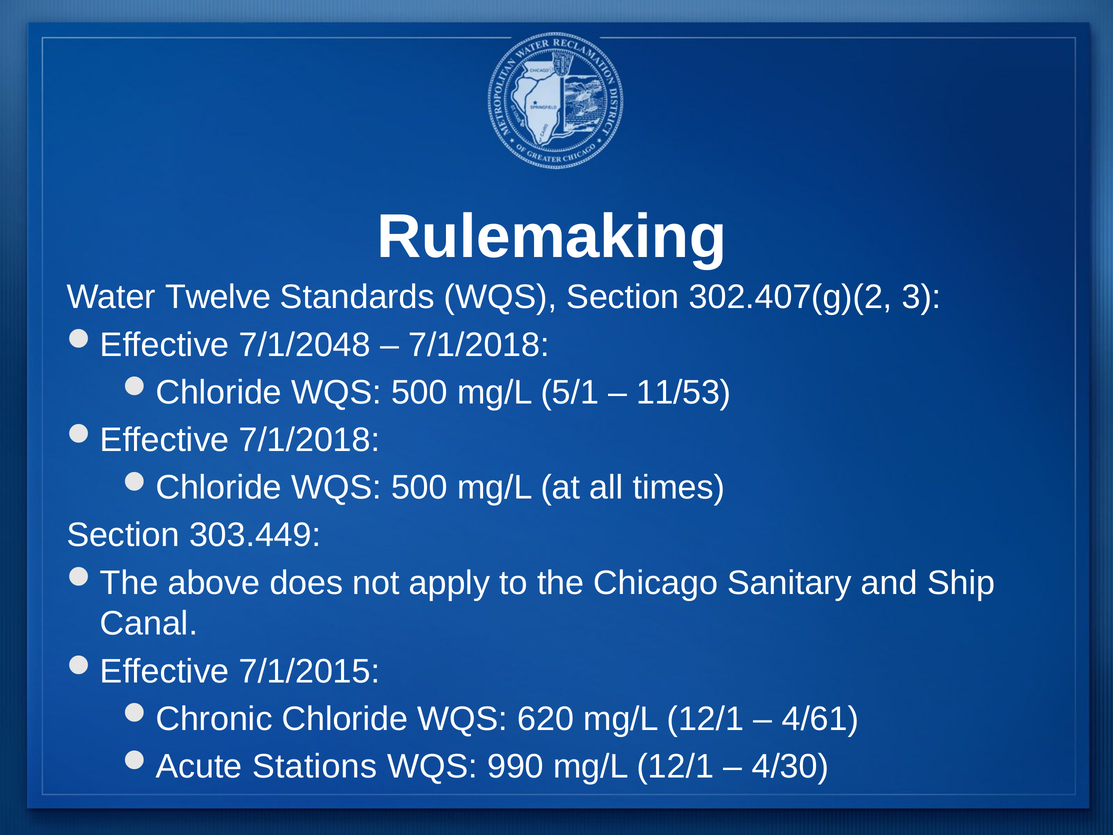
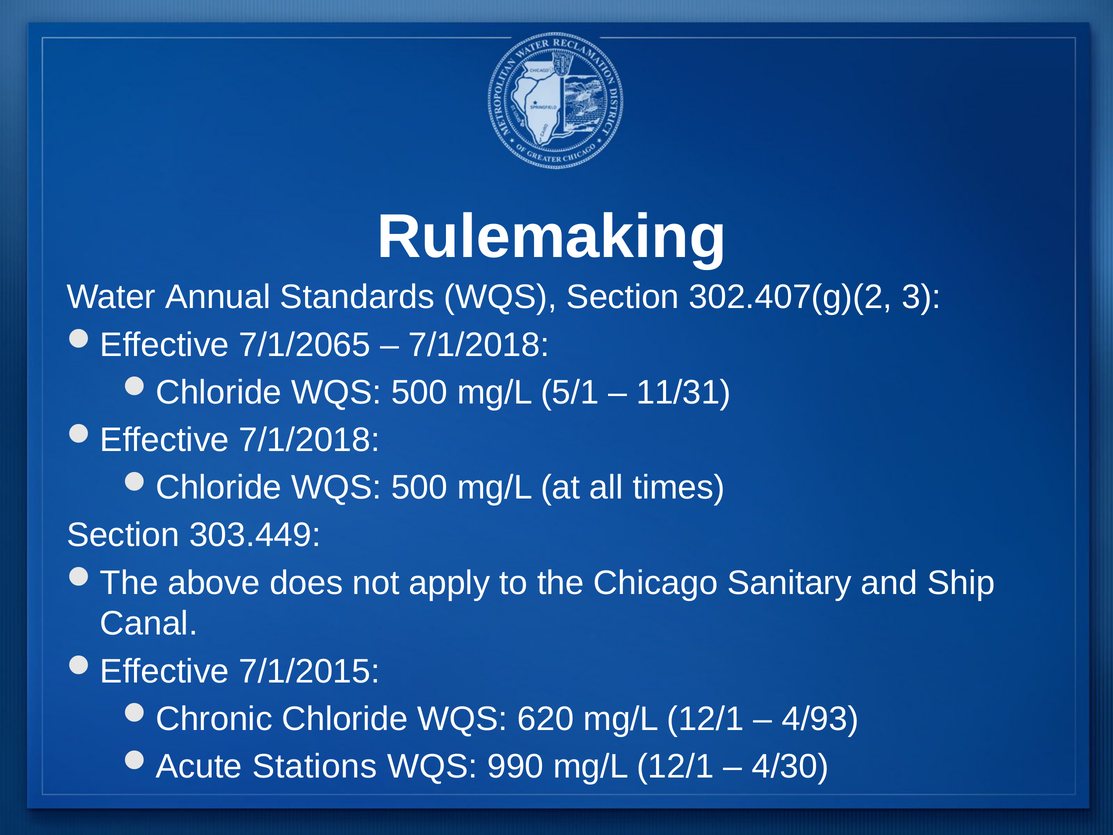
Twelve: Twelve -> Annual (218, 297)
7/1/2048: 7/1/2048 -> 7/1/2065 (305, 345)
11/53: 11/53 -> 11/31 (684, 392)
4/61: 4/61 -> 4/93 (820, 719)
